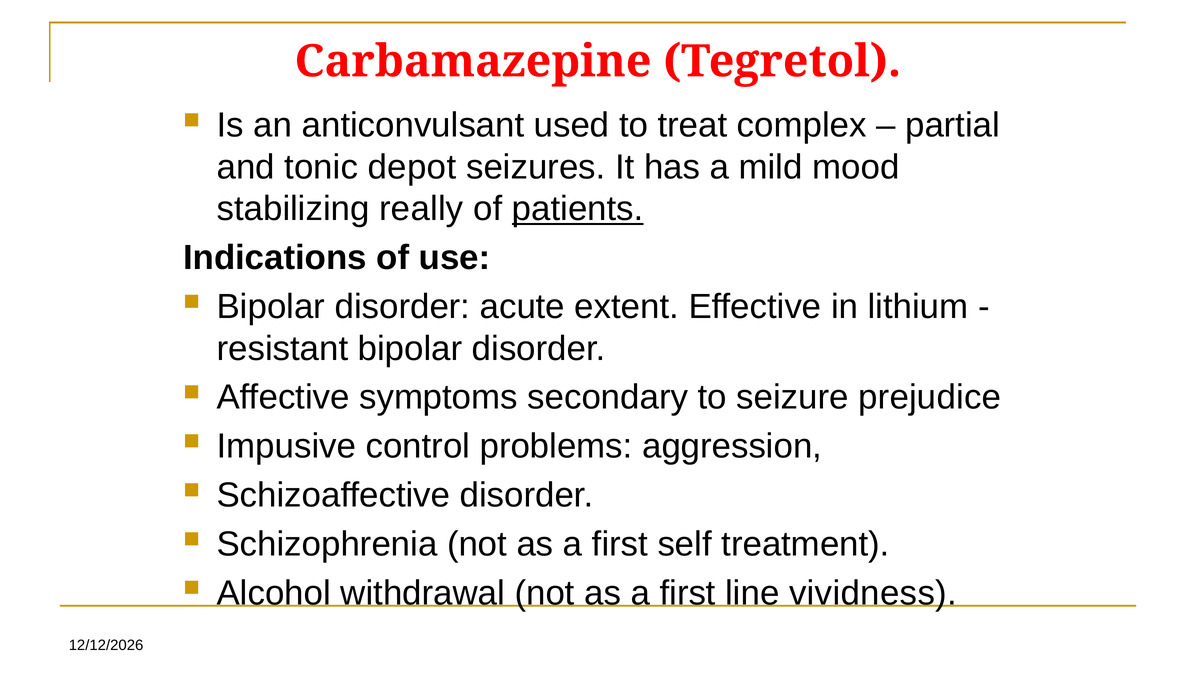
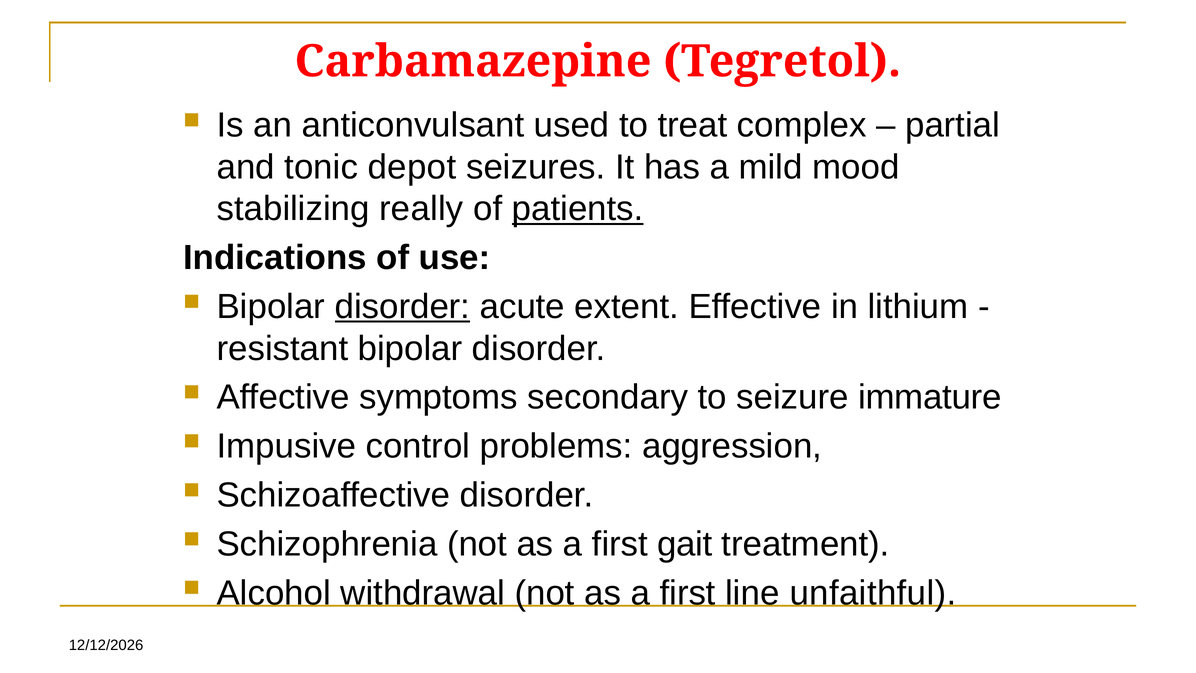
disorder underline: none -> present (402, 307)
prejudice: prejudice -> immature (930, 397)
self: self -> gait (685, 544)
vividness: vividness -> unfaithful (873, 593)
